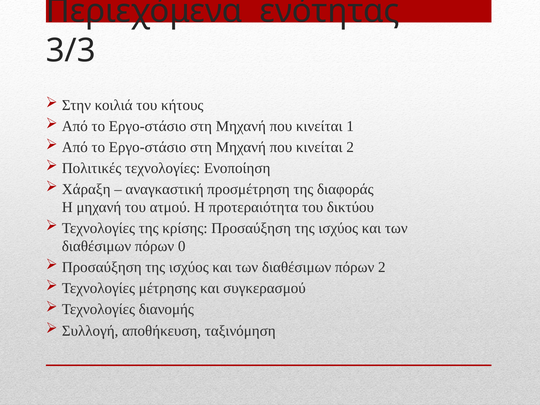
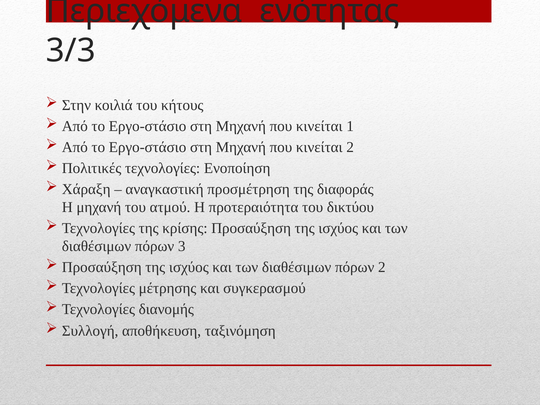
0: 0 -> 3 (182, 246)
